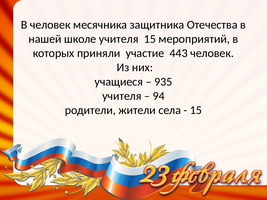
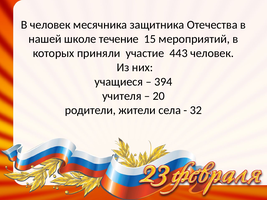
школе учителя: учителя -> течение (119, 39)
935: 935 -> 394 (163, 82)
94: 94 -> 20 (159, 96)
15: 15 -> 32 (196, 110)
